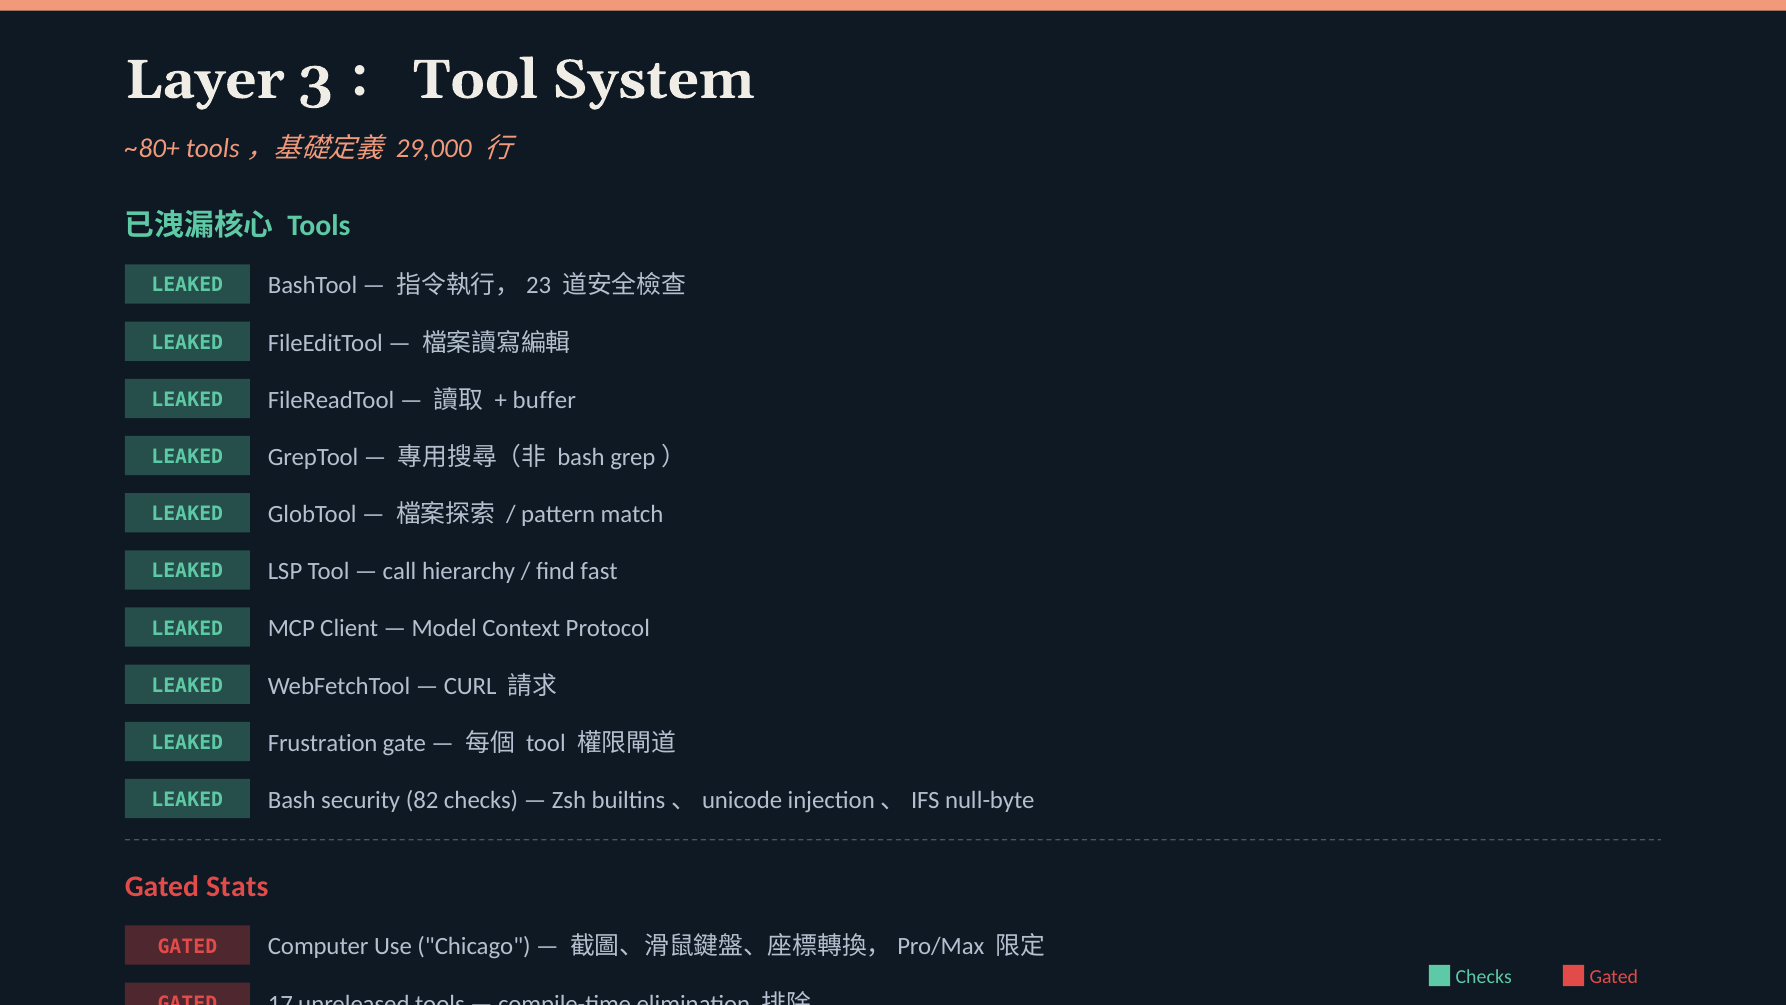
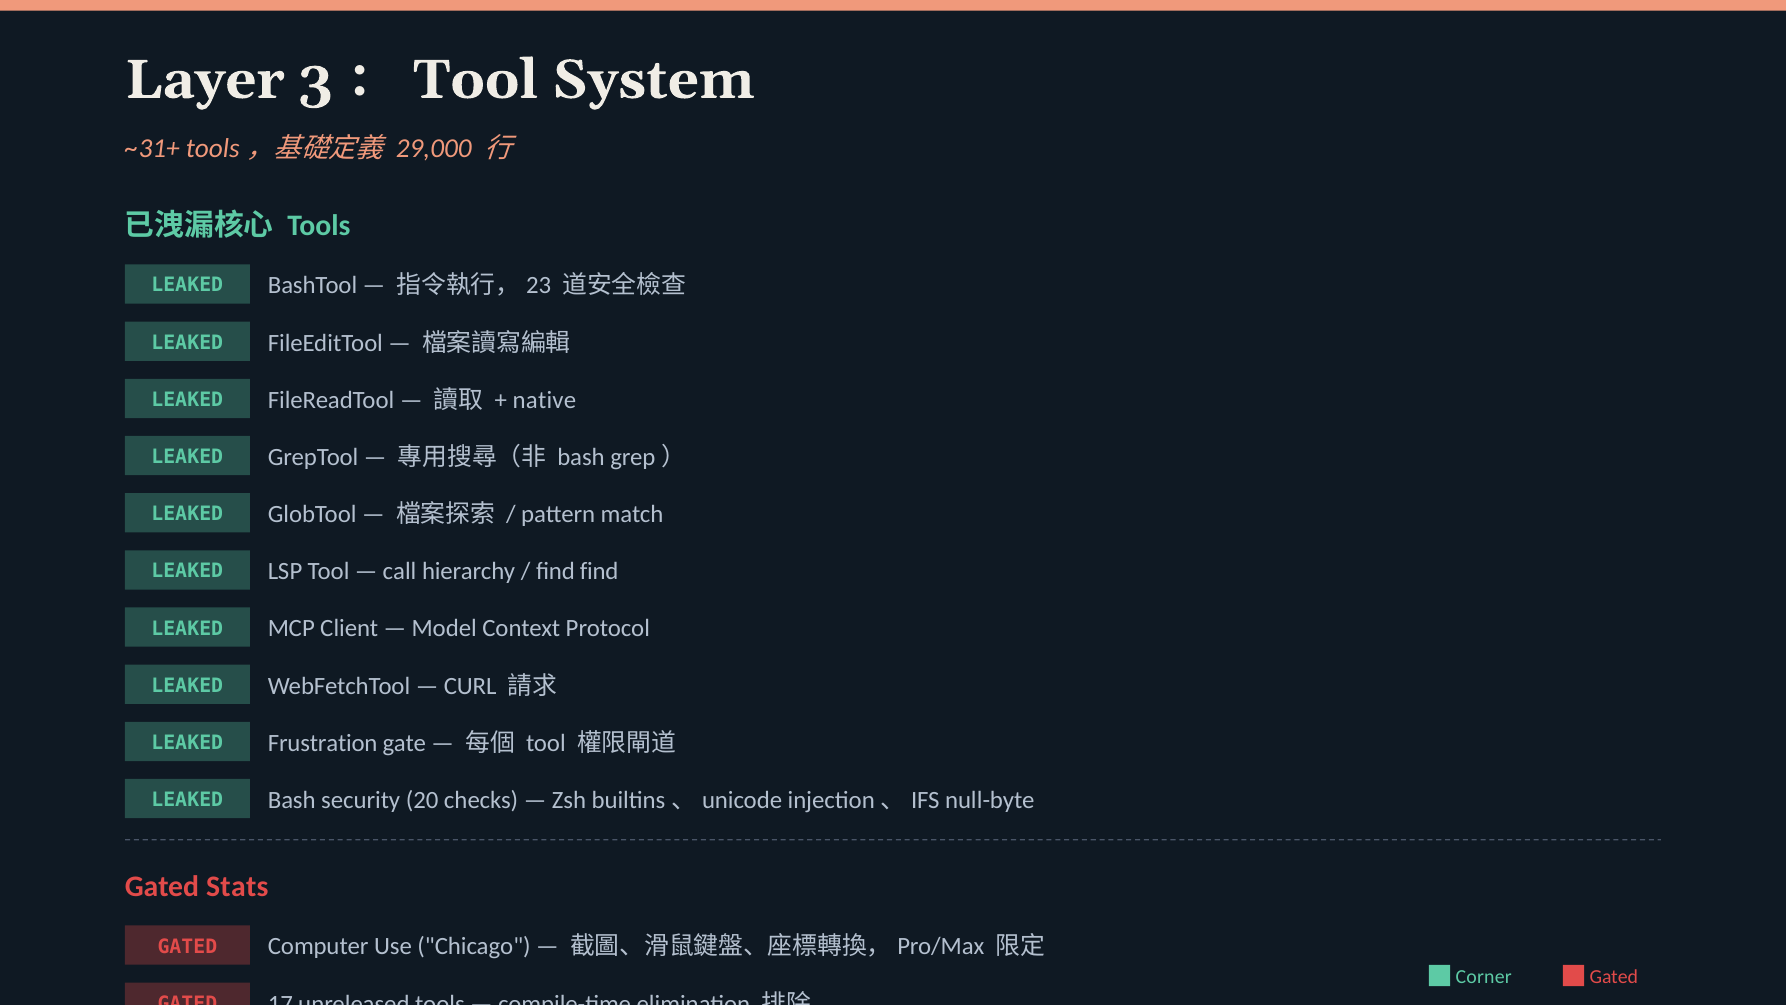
~80+: ~80+ -> ~31+ (152, 148)
buffer: buffer -> native (544, 400)
find fast: fast -> find (599, 571)
82: 82 -> 20 (422, 800)
Checks: Checks -> Corner (1484, 976)
